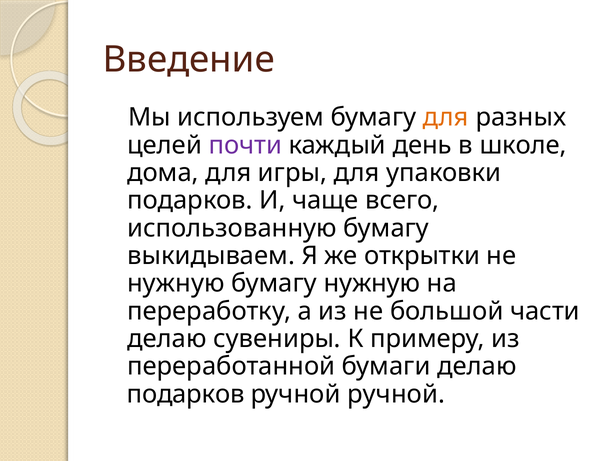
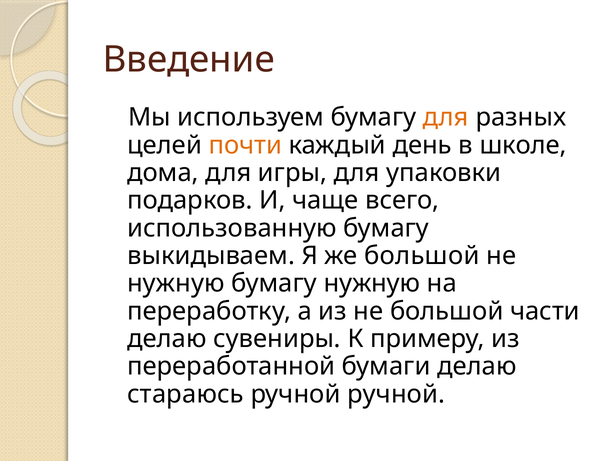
почти colour: purple -> orange (245, 145)
же открытки: открытки -> большой (422, 256)
подарков: подарков -> стараюсь (186, 394)
